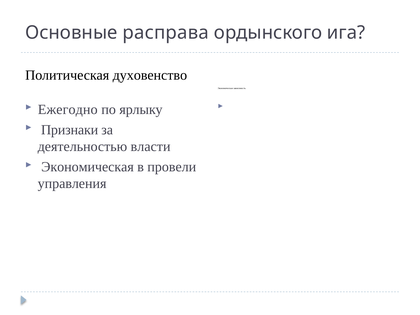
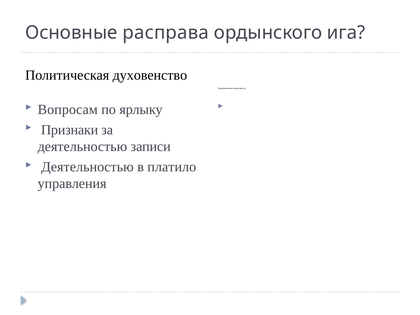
Ежегодно: Ежегодно -> Вопросам (68, 109)
власти: власти -> записи (151, 147)
Экономическая: Экономическая -> Деятельностью (87, 167)
провели: провели -> платило (172, 167)
